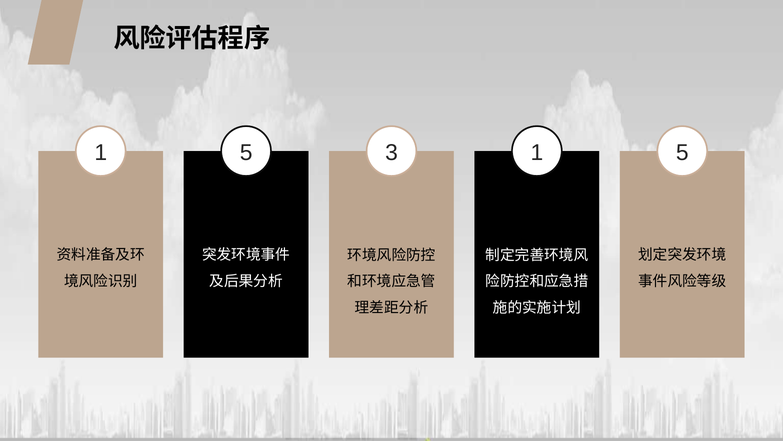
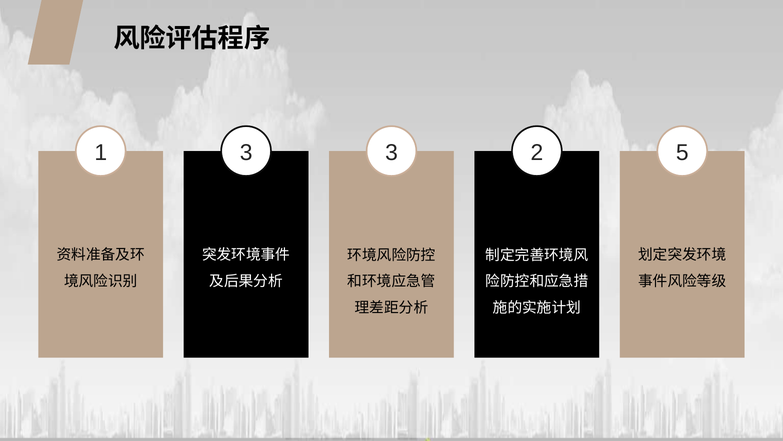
5: 5 -> 3 (246, 152)
3 1: 1 -> 2 (537, 152)
